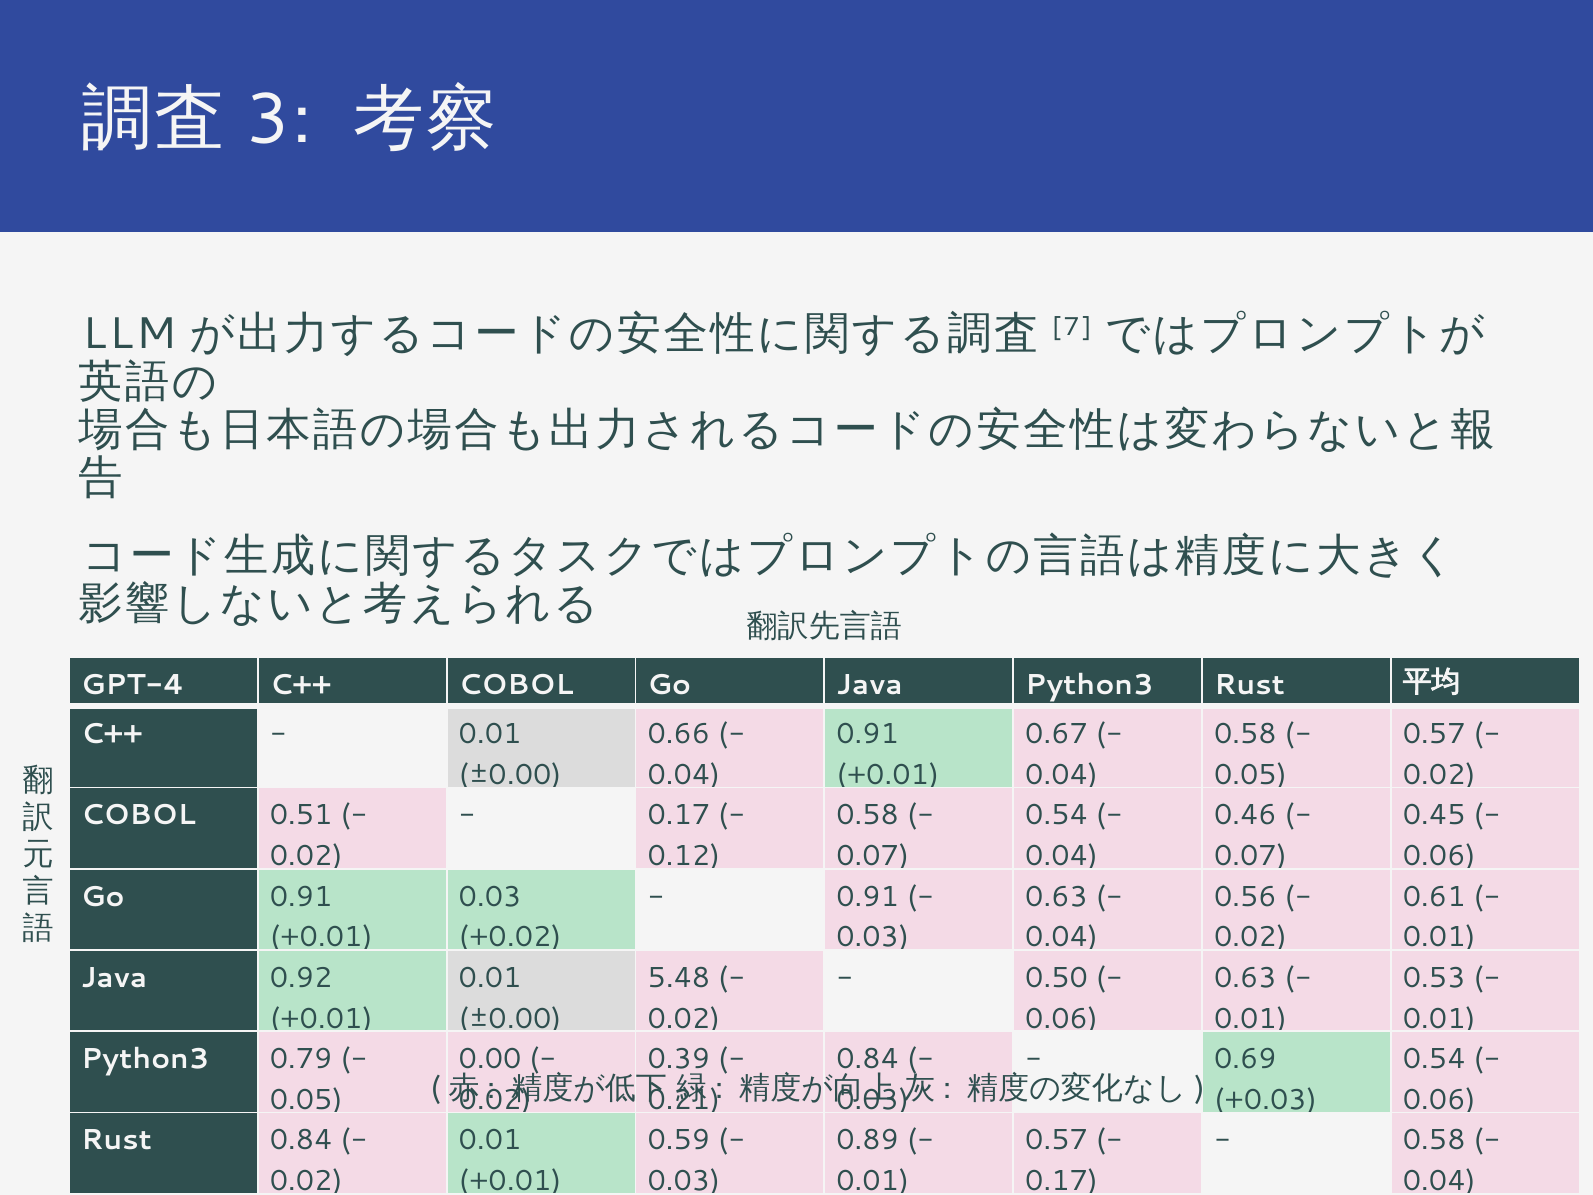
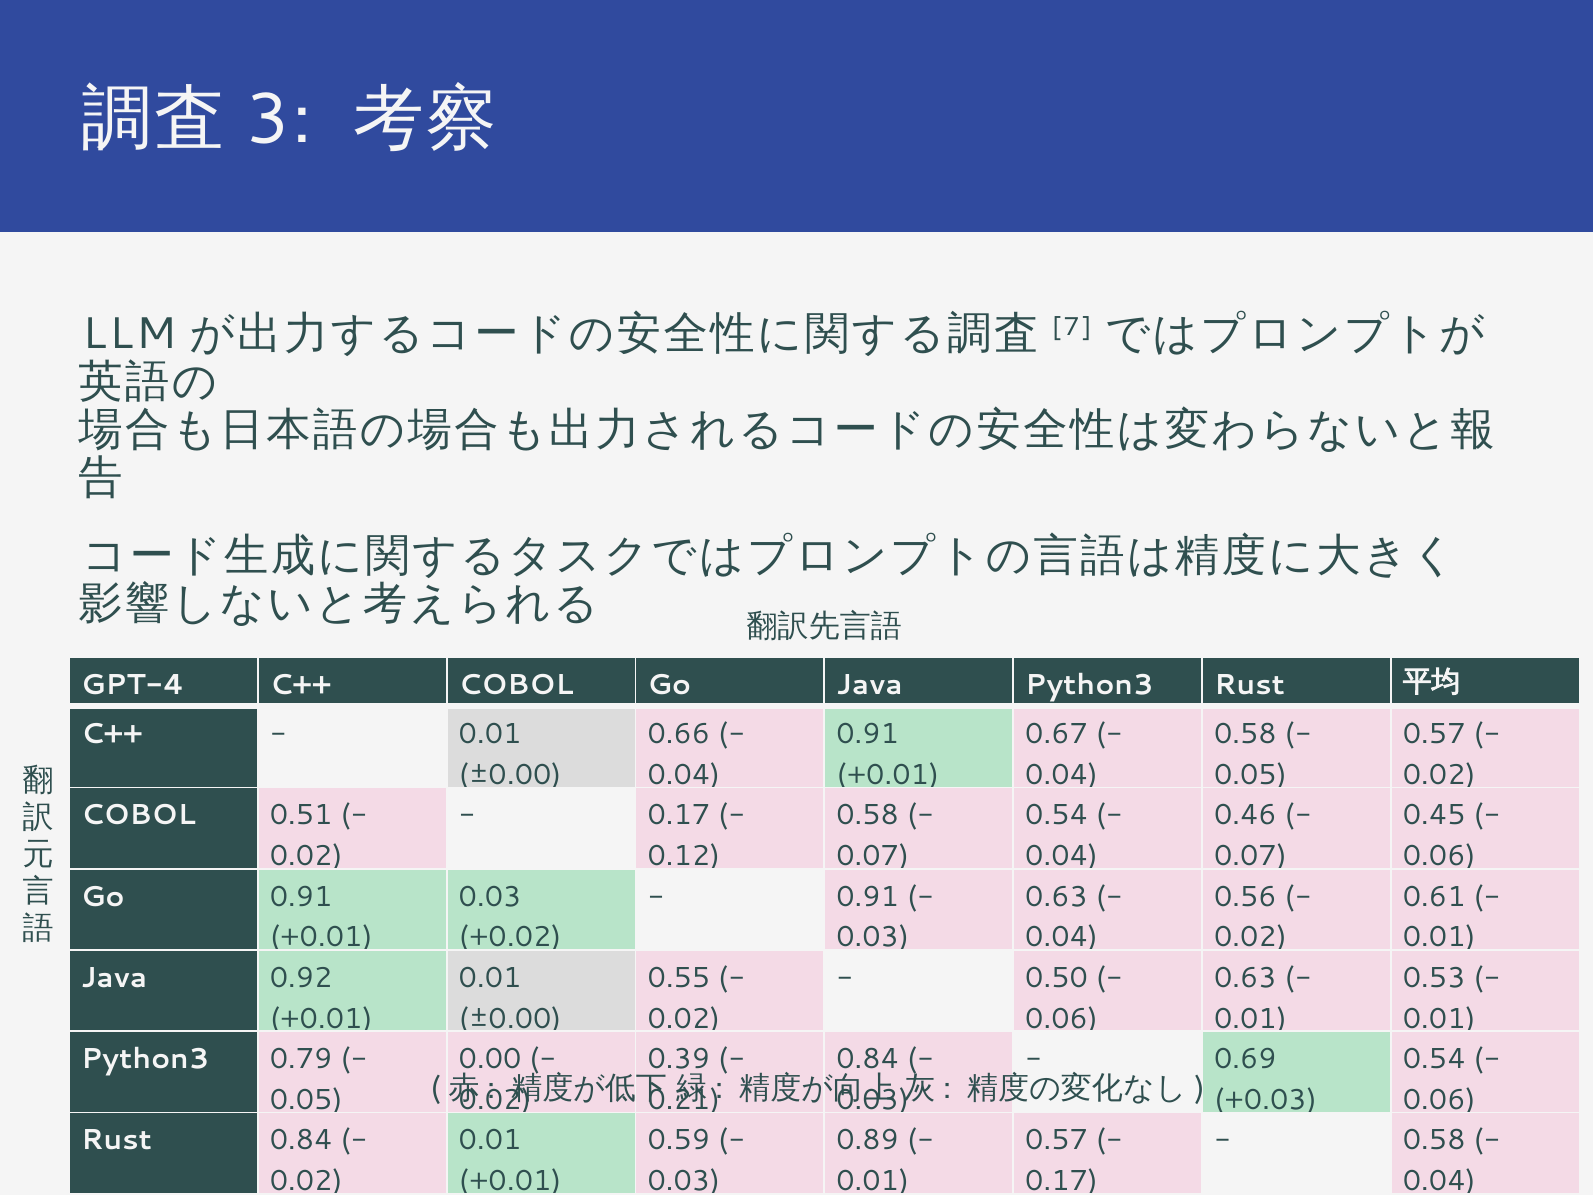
5.48: 5.48 -> 0.55 (679, 978)
